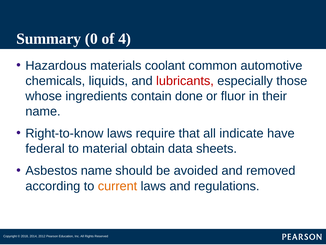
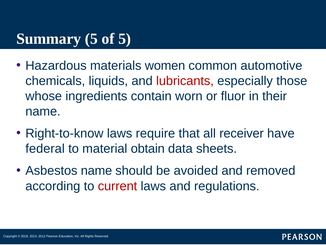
Summary 0: 0 -> 5 (91, 39)
of 4: 4 -> 5 (125, 39)
coolant: coolant -> women (165, 66)
done: done -> worn (189, 96)
indicate: indicate -> receiver (242, 133)
current colour: orange -> red (117, 186)
